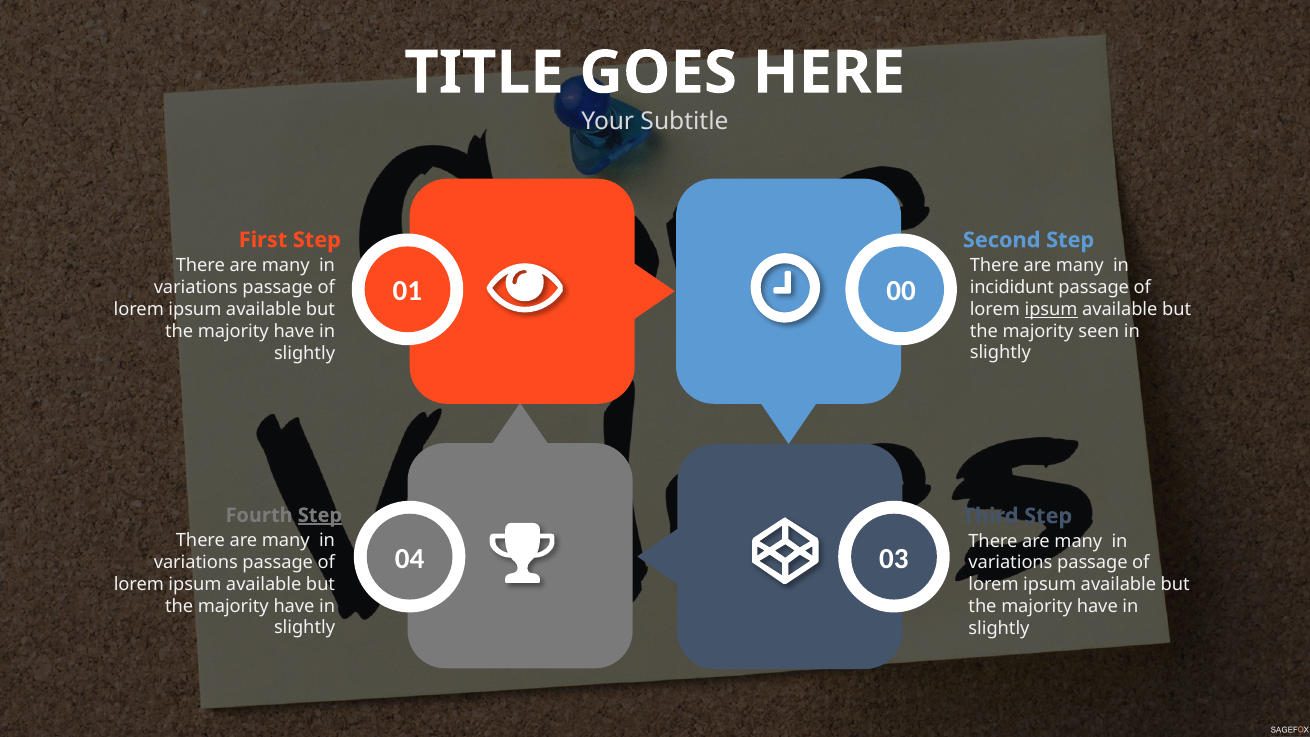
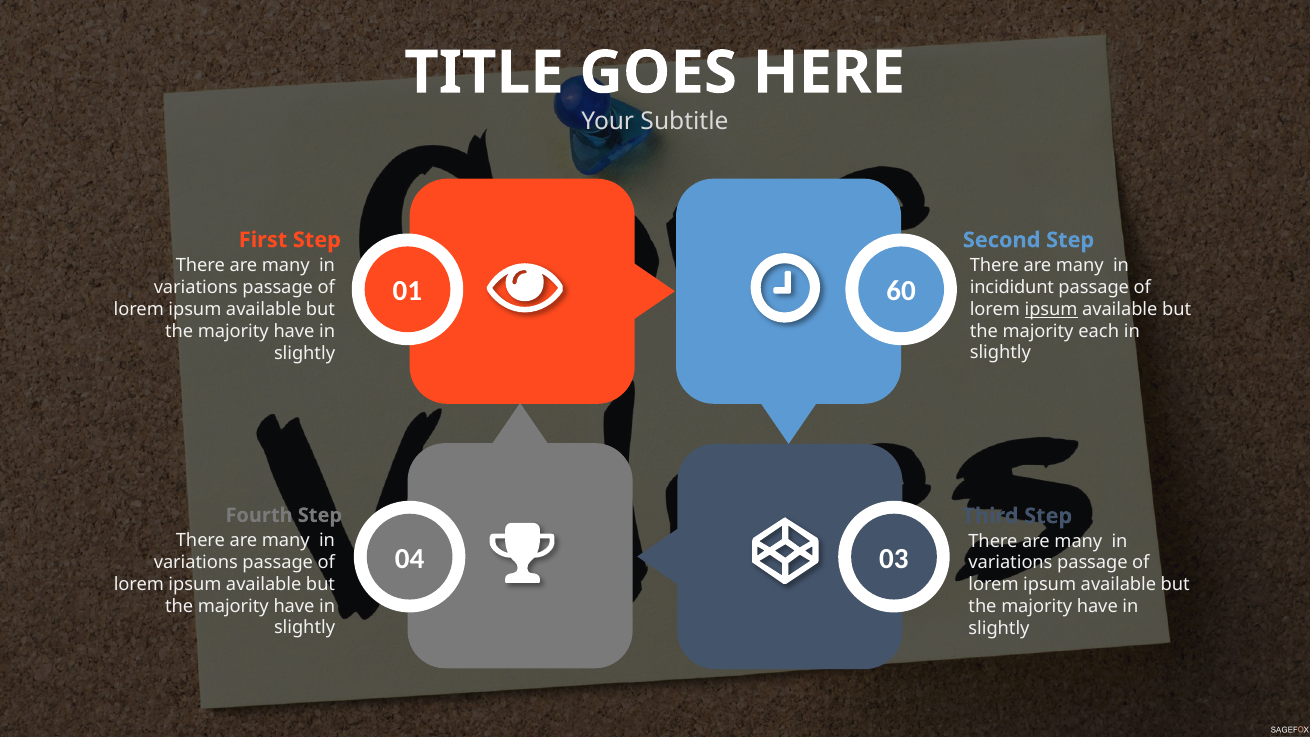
00: 00 -> 60 (901, 291)
seen: seen -> each (1099, 331)
Step underline: present -> none (320, 515)
